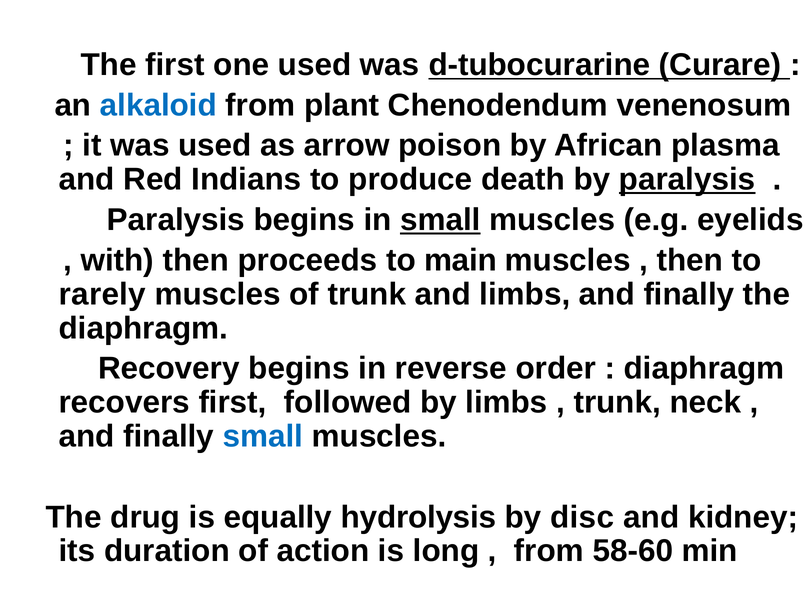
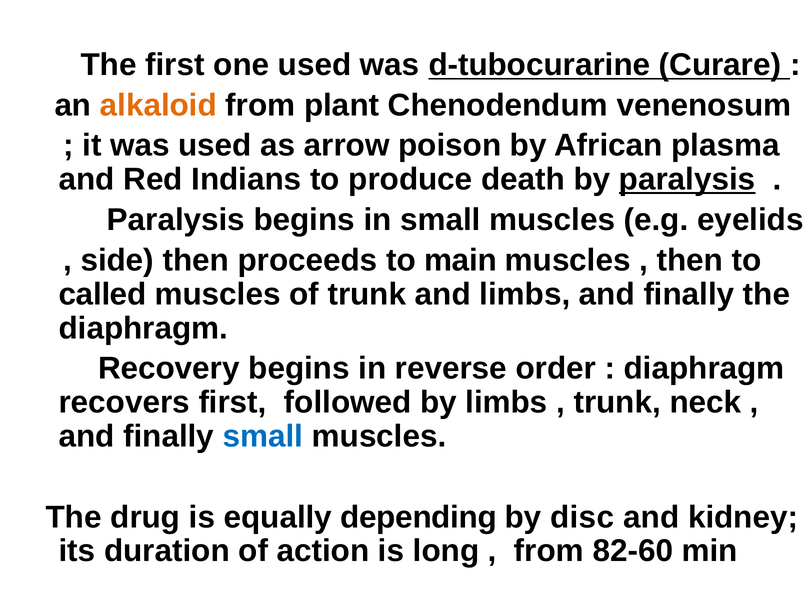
alkaloid colour: blue -> orange (158, 105)
small underline: present -> none (440, 220)
with: with -> side (117, 260)
rarely: rarely -> called (103, 294)
hydrolysis: hydrolysis -> depending (419, 518)
58-60: 58-60 -> 82-60 (633, 552)
